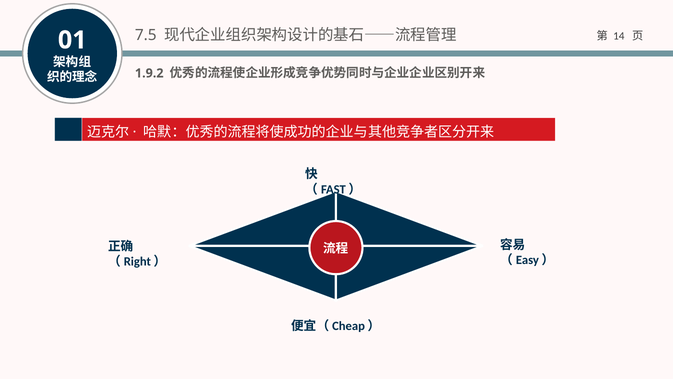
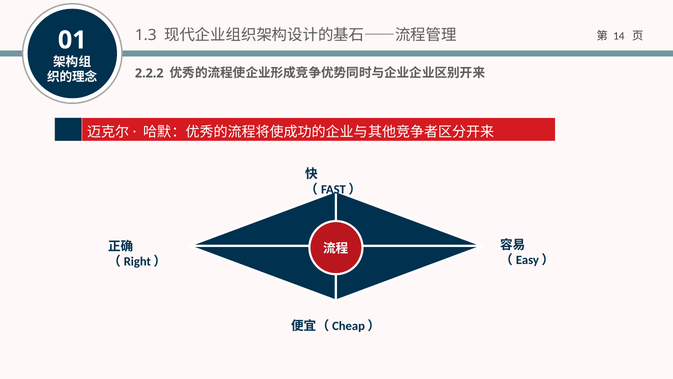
7.5: 7.5 -> 1.3 (146, 35)
1.9.2: 1.9.2 -> 2.2.2 (149, 73)
